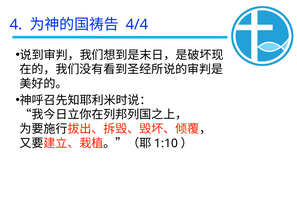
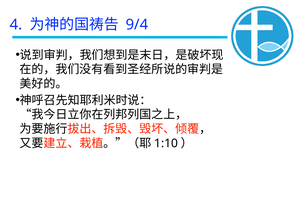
4/4: 4/4 -> 9/4 (137, 24)
